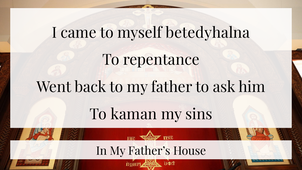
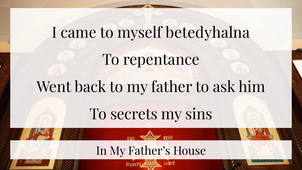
kaman: kaman -> secrets (134, 114)
